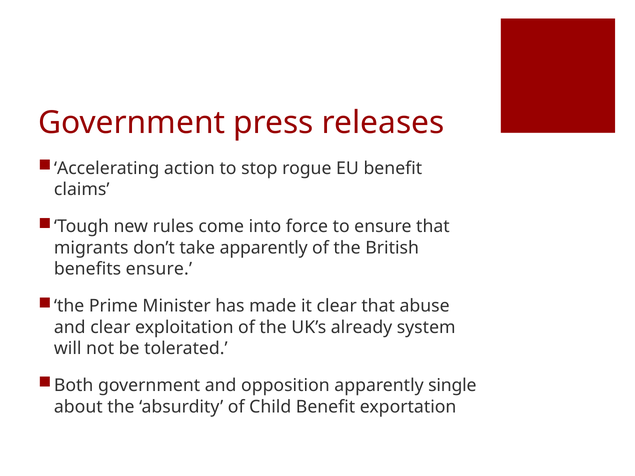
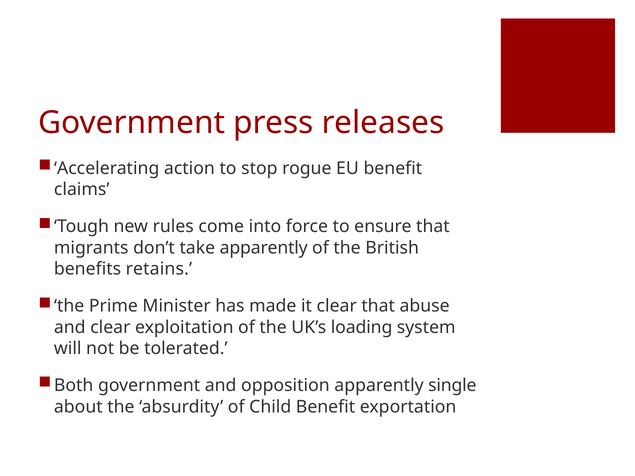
benefits ensure: ensure -> retains (159, 269)
already: already -> loading (362, 327)
